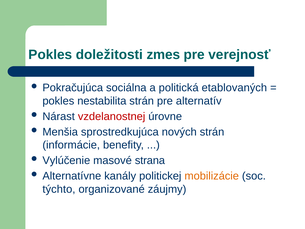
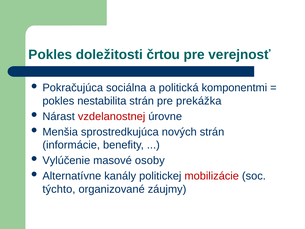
zmes: zmes -> črtou (163, 55)
etablovaných: etablovaných -> komponentmi (234, 88)
alternatív: alternatív -> prekážka (199, 101)
strana: strana -> osoby (150, 160)
mobilizácie colour: orange -> red (212, 176)
